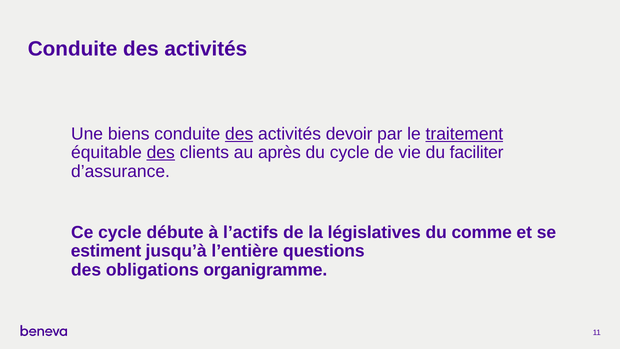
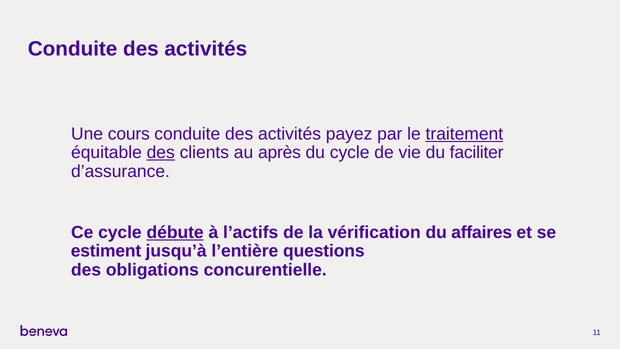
biens: biens -> cours (129, 134)
des underline: present -> none (239, 134)
devoir: devoir -> payez (349, 134)
débute underline: none -> present (175, 232)
législatives: législatives -> vérification (374, 232)
comme: comme -> affaires (482, 232)
organigramme: organigramme -> concurentielle (265, 270)
